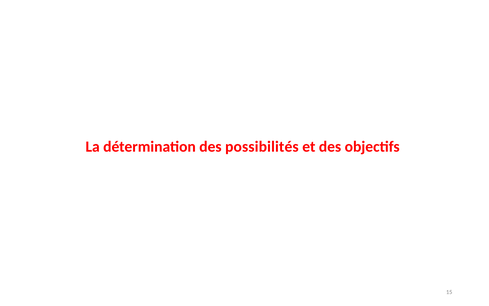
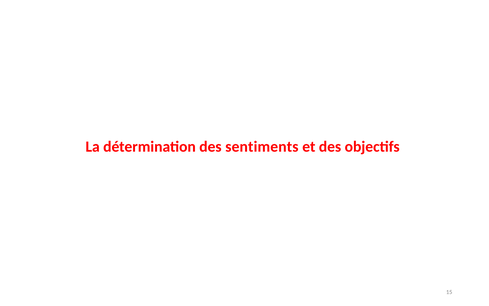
possibilités: possibilités -> sentiments (262, 147)
